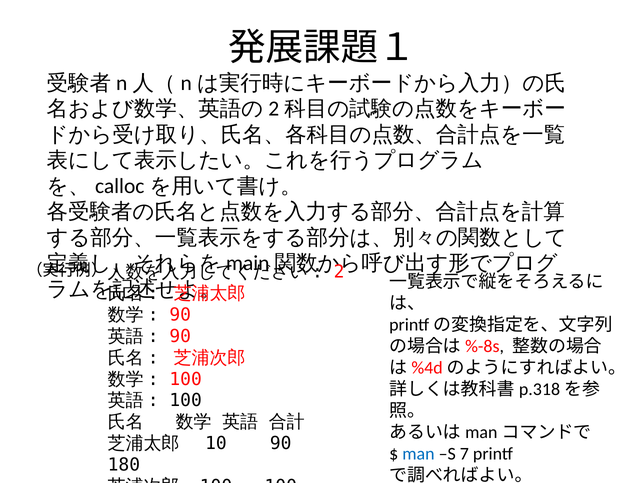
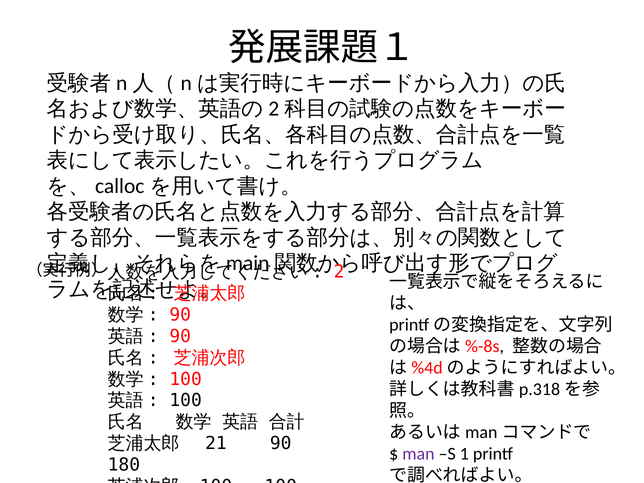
10: 10 -> 21 (216, 444)
man colour: blue -> purple (418, 454)
7: 7 -> 1 (464, 454)
